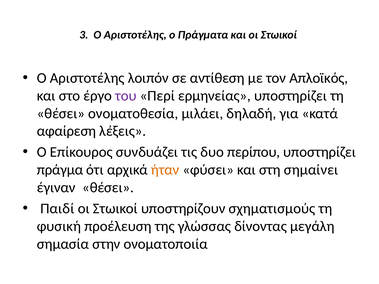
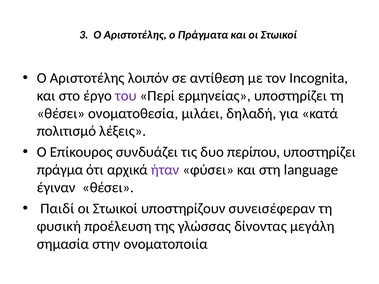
Απλοϊκός: Απλοϊκός -> Incognita (319, 78)
αφαίρεση: αφαίρεση -> πολιτισμό (67, 131)
ήταν colour: orange -> purple (165, 170)
σημαίνει: σημαίνει -> language (311, 170)
σχηματισμούς: σχηματισμούς -> συνεισέφεραν (272, 209)
